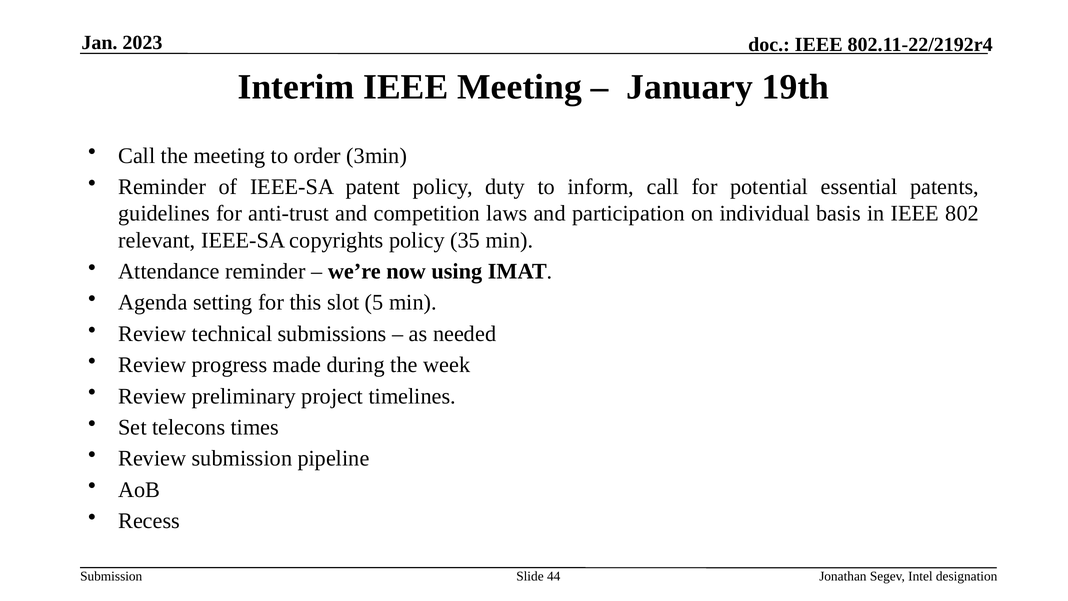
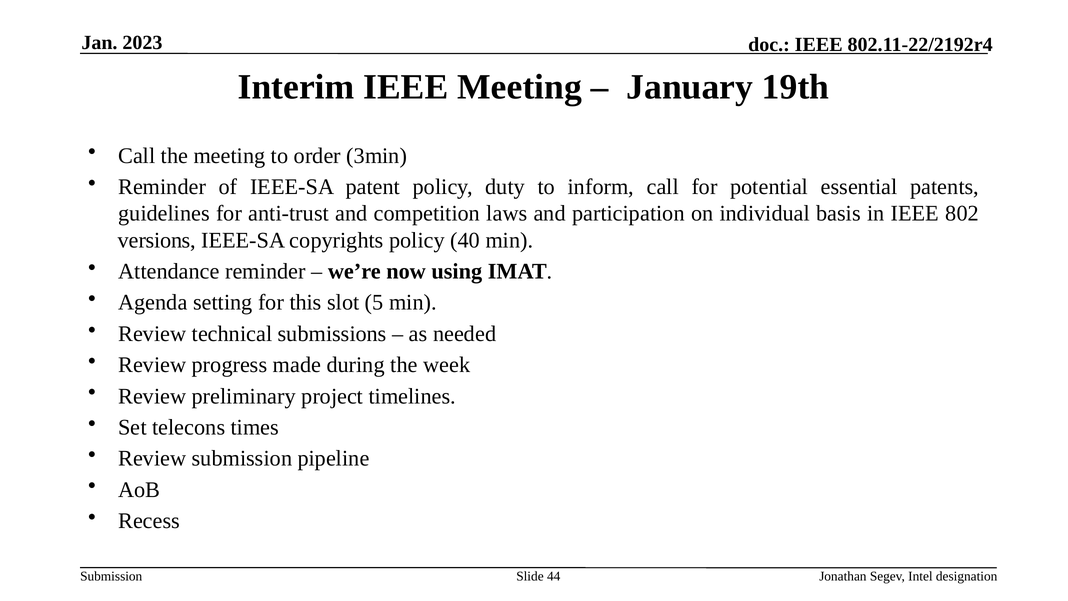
relevant: relevant -> versions (157, 240)
35: 35 -> 40 (465, 240)
